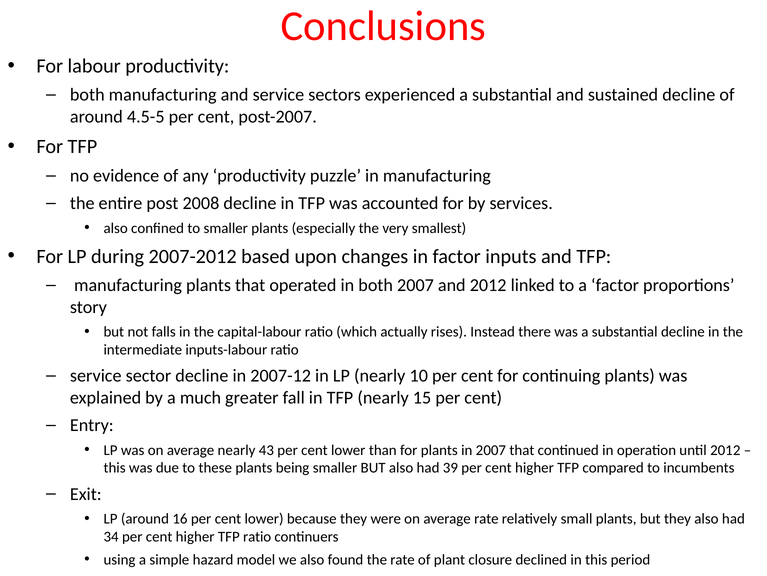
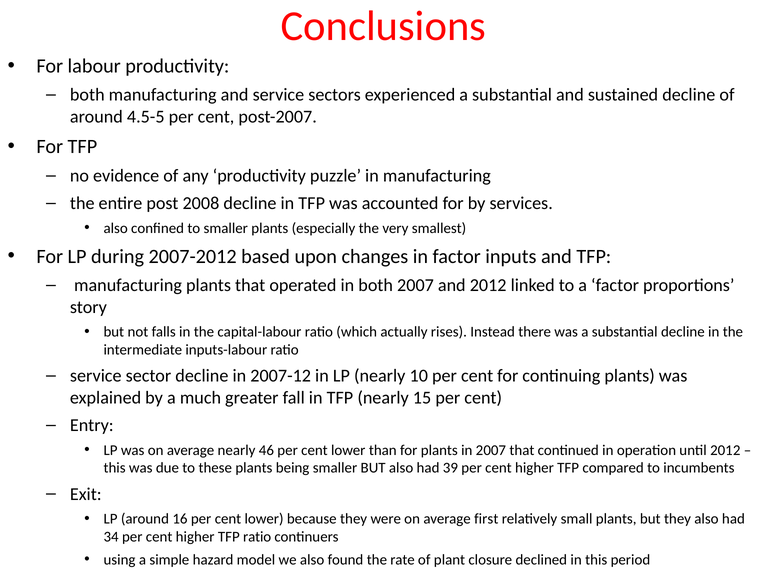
43: 43 -> 46 (266, 450)
average rate: rate -> first (486, 518)
